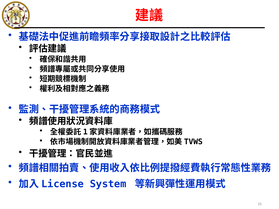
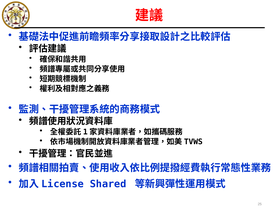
System: System -> Shared (108, 184)
